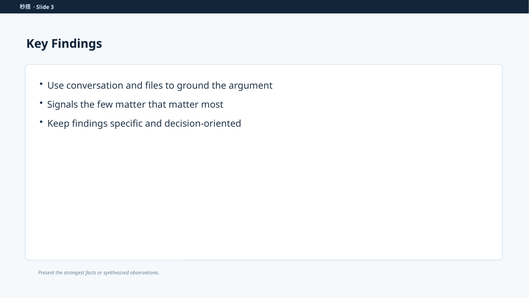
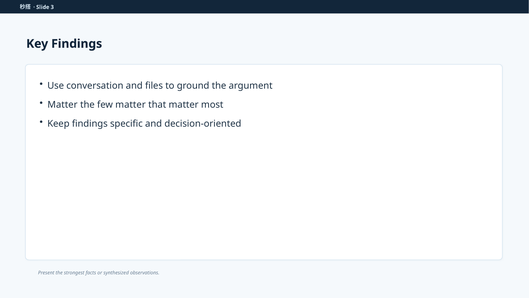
Signals: Signals -> Matter (63, 105)
